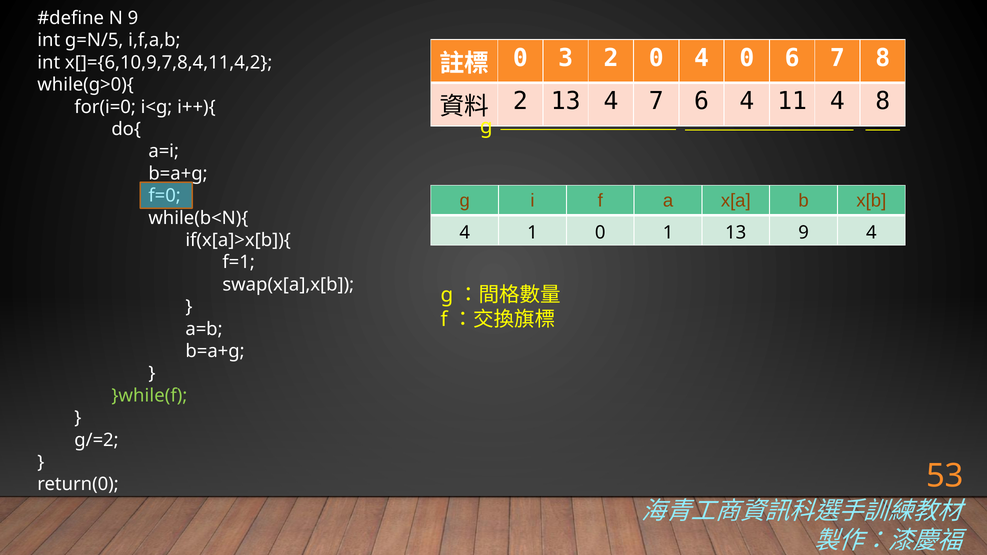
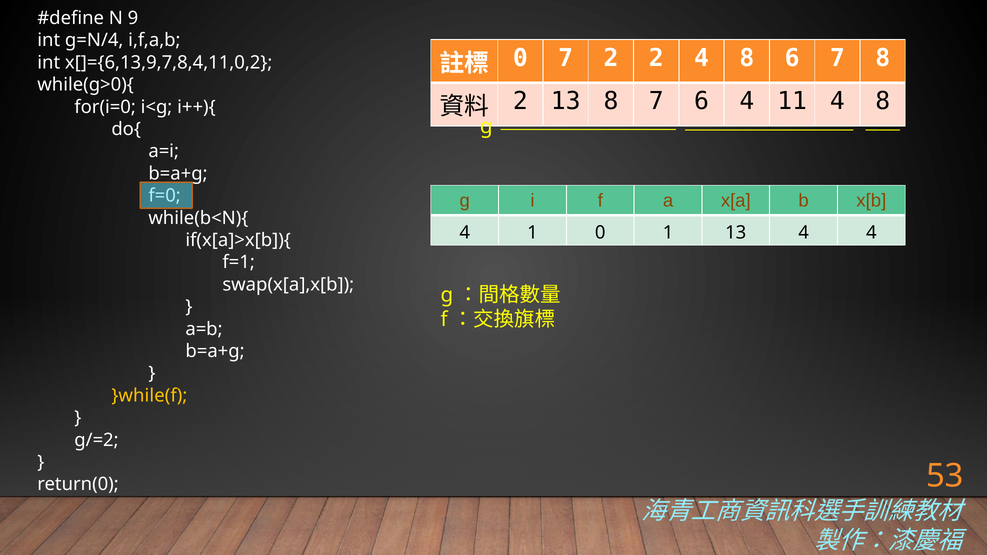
g=N/5: g=N/5 -> g=N/4 (94, 40)
0 3: 3 -> 7 (566, 58)
2 0: 0 -> 2 (656, 58)
0: 0 -> 8 (747, 58)
x[]={6,10,9,7,8,4,11,4,2: x[]={6,10,9,7,8,4,11,4,2 -> x[]={6,13,9,7,8,4,11,0,2 (169, 63)
13 4: 4 -> 8 (611, 101)
13 9: 9 -> 4 (804, 233)
}while(f colour: light green -> yellow (149, 396)
